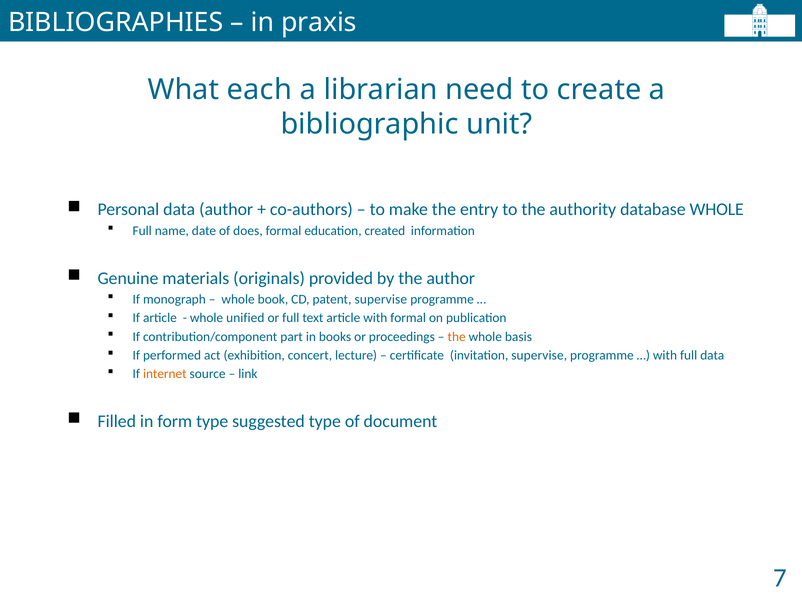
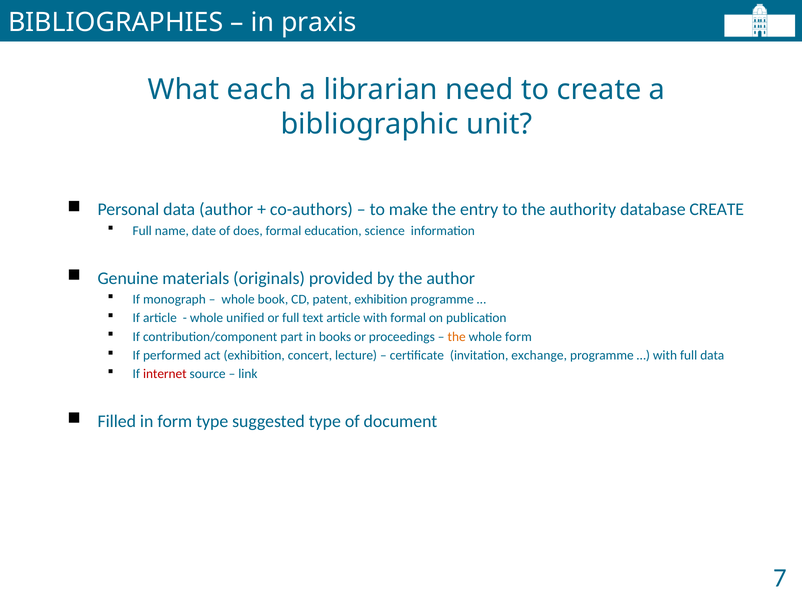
database WHOLE: WHOLE -> CREATE (717, 210)
created: created -> science (385, 231)
patent supervise: supervise -> exhibition (381, 299)
whole basis: basis -> form (518, 337)
invitation supervise: supervise -> exchange (539, 356)
internet colour: orange -> red (165, 374)
